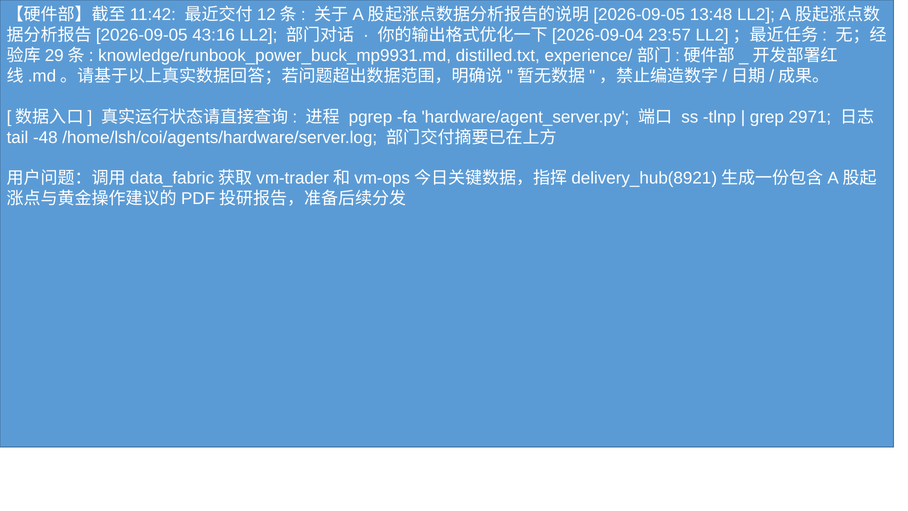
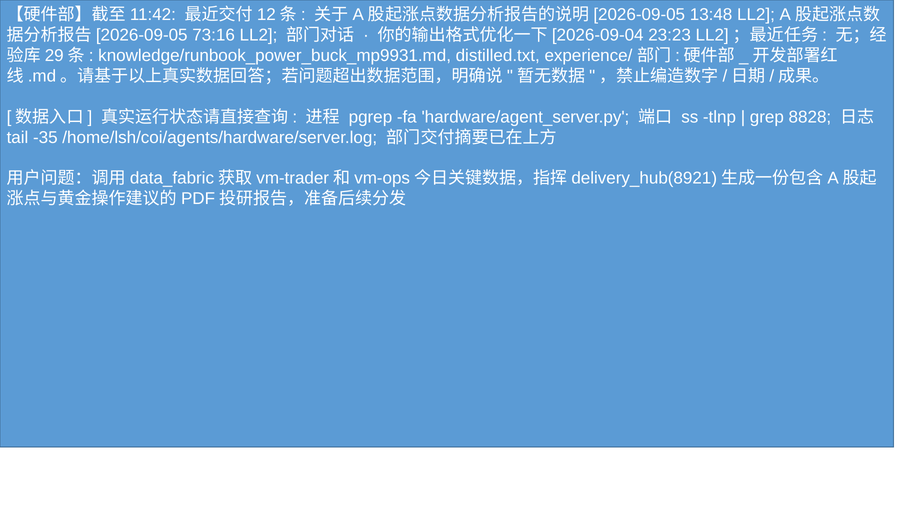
43:16: 43:16 -> 73:16 (214, 35)
23:57: 23:57 -> 23:23 (670, 35)
2971: 2971 -> 8828 (810, 117)
-48: -48 -> -35 (45, 137)
